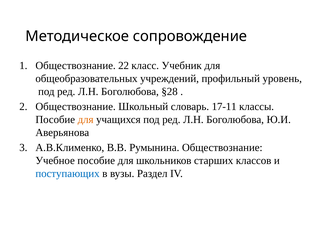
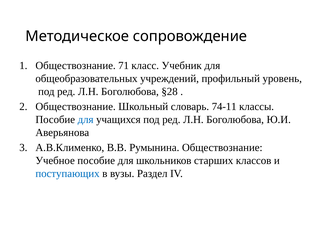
22: 22 -> 71 (124, 65)
17-11: 17-11 -> 74-11 (224, 106)
для colour: orange -> blue (86, 119)
